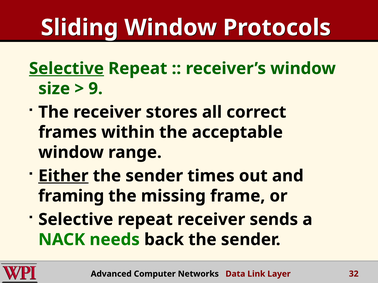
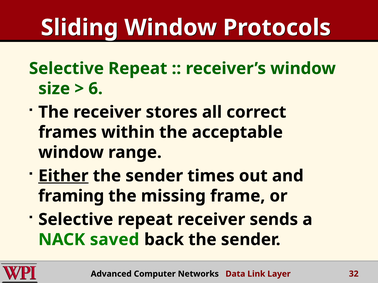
Selective underline: present -> none (66, 69)
9: 9 -> 6 (96, 89)
needs: needs -> saved (115, 240)
